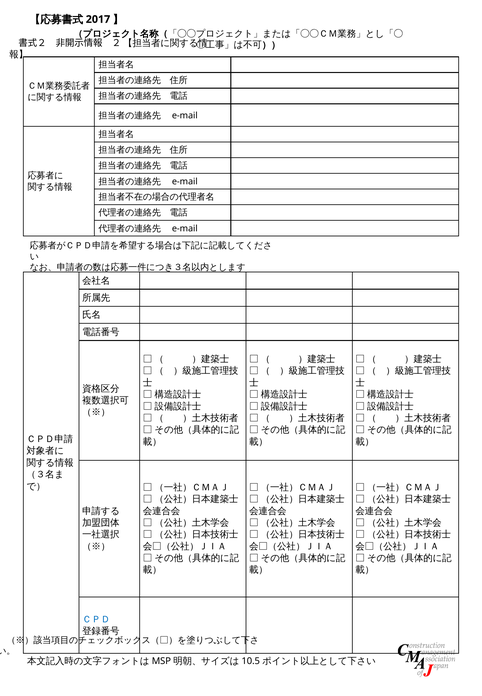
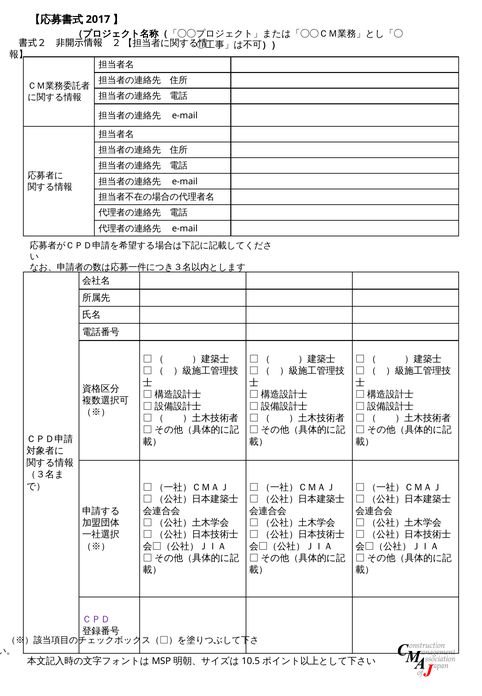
ＣＰＤ colour: blue -> purple (96, 619)
